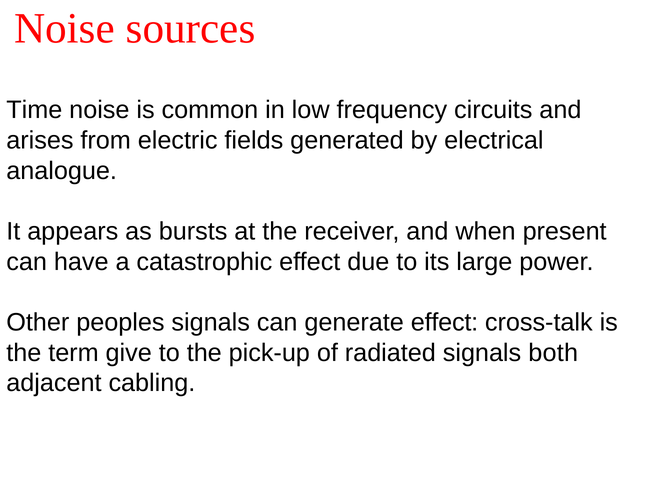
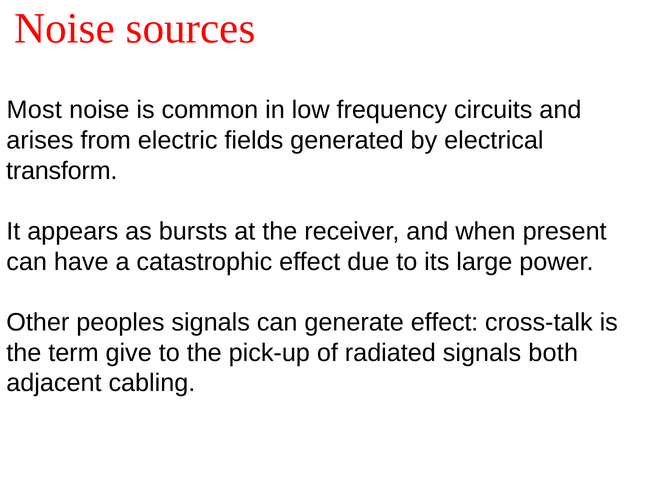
Time: Time -> Most (34, 110)
analogue: analogue -> transform (62, 171)
